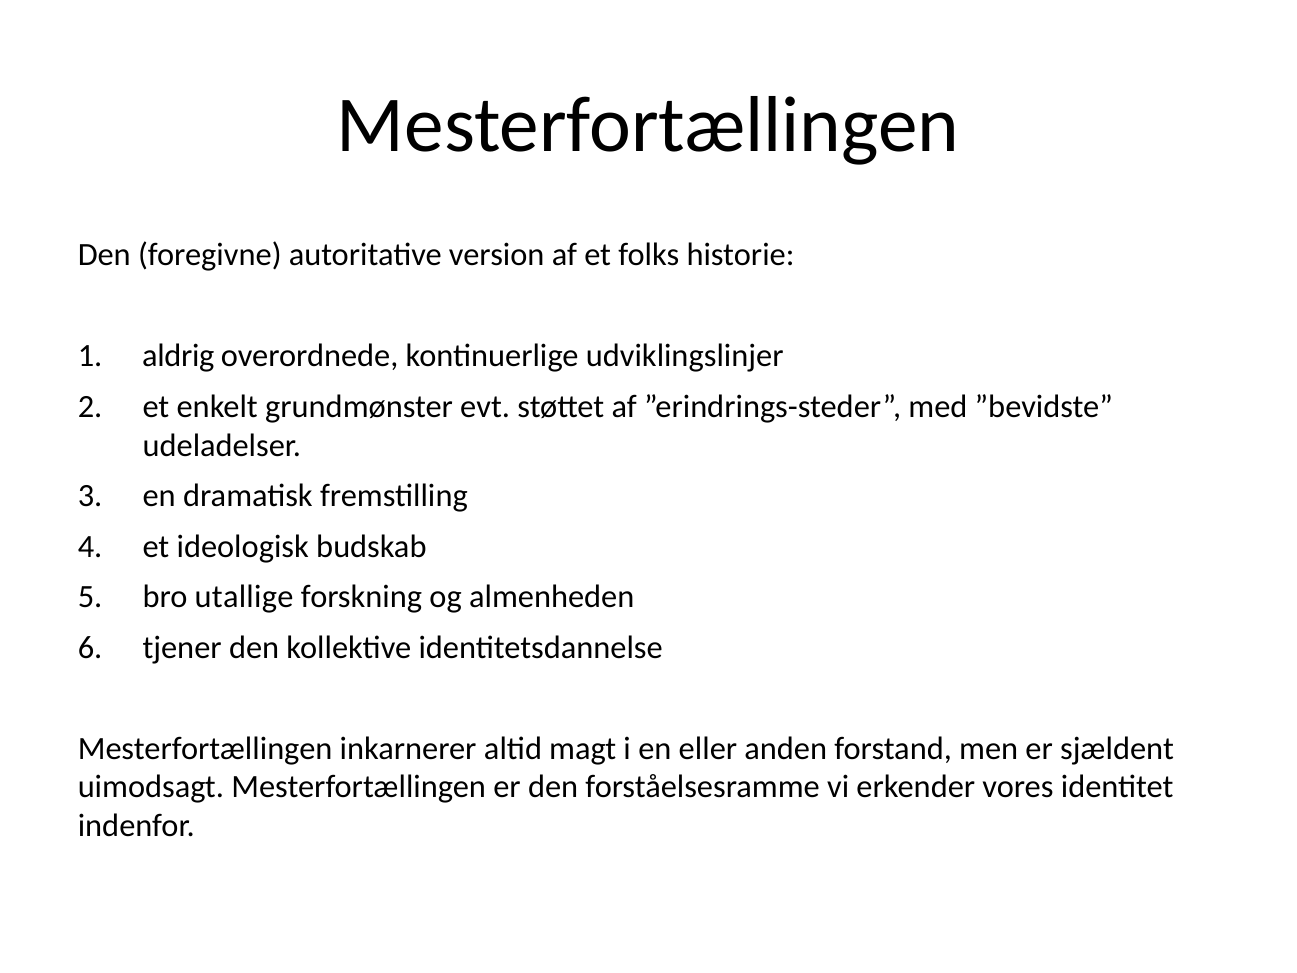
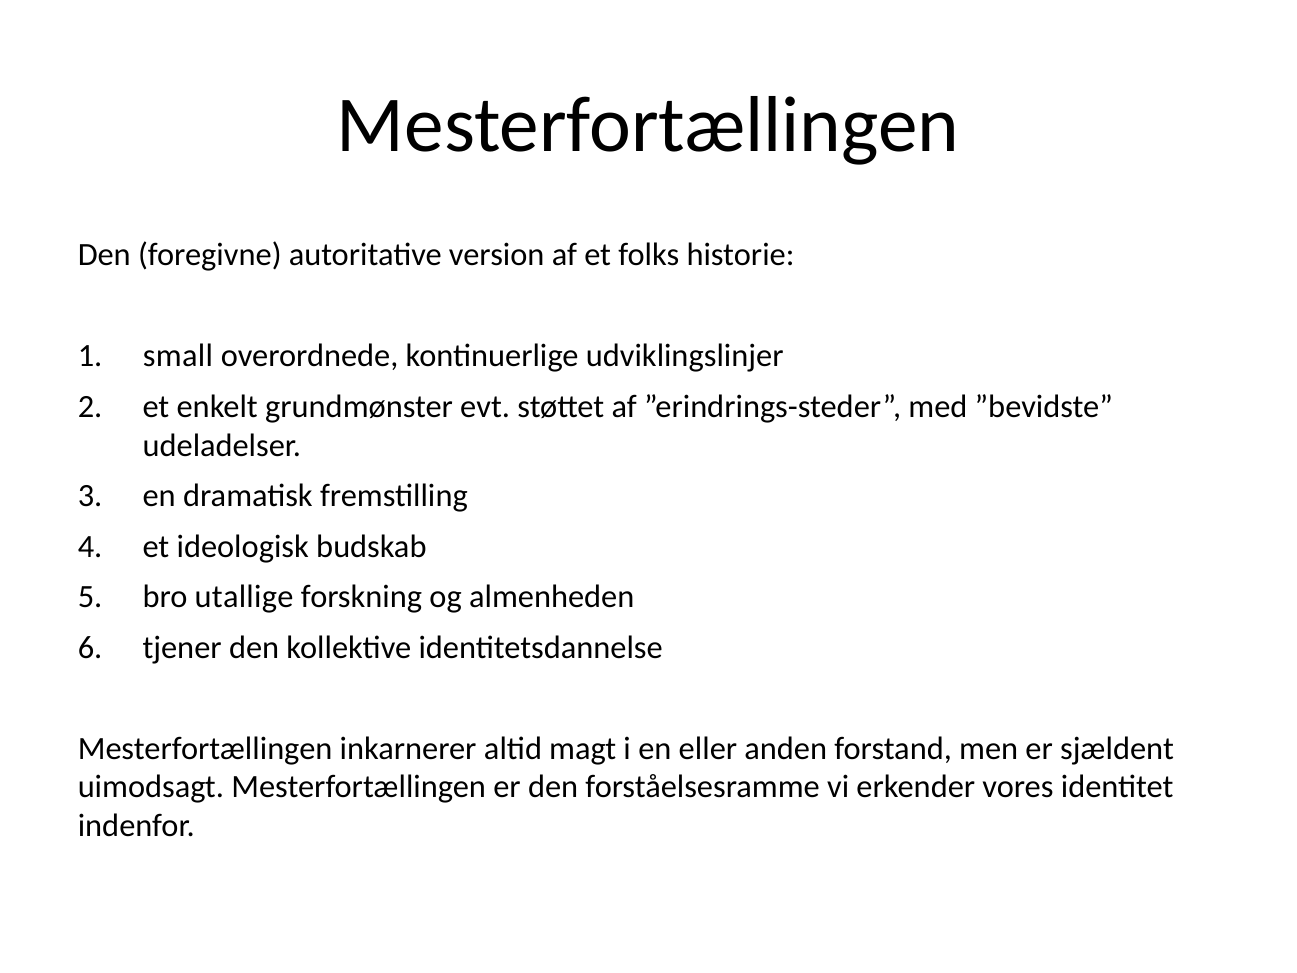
aldrig: aldrig -> small (178, 356)
